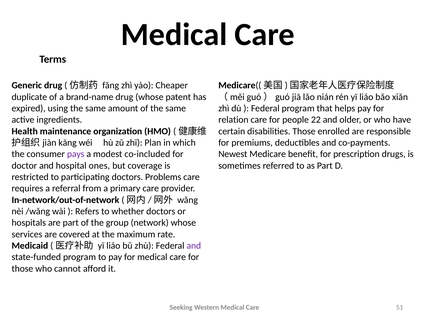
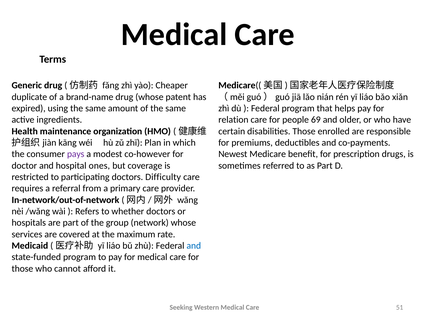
22: 22 -> 69 (316, 120)
co-included: co-included -> co-however (147, 154)
Problems: Problems -> Difficulty (163, 177)
and colour: purple -> blue (194, 246)
